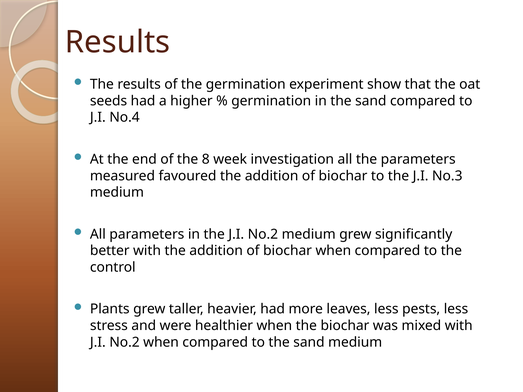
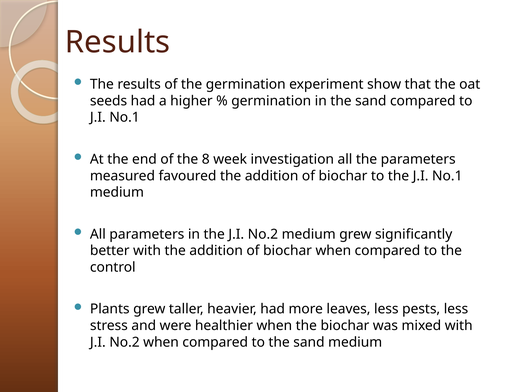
No.4: No.4 -> No.1 (125, 118)
the J.I No.3: No.3 -> No.1 (447, 176)
